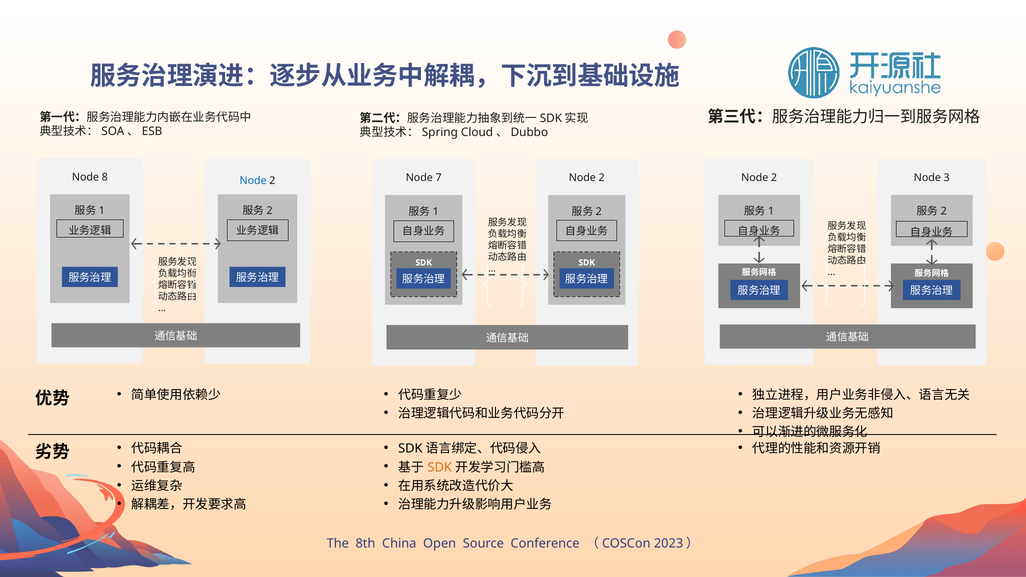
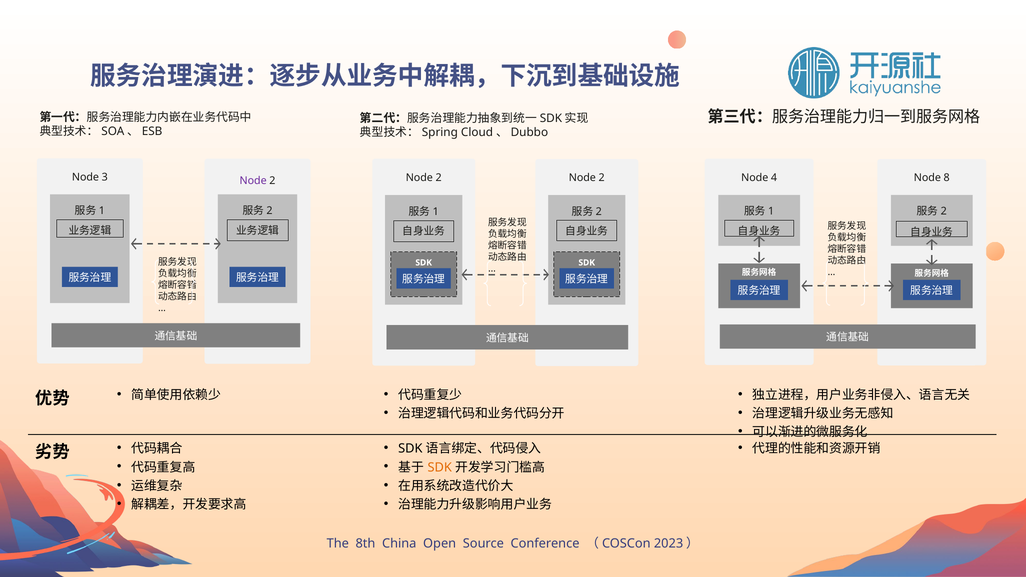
8: 8 -> 3 (105, 177)
7: 7 -> 2 (439, 178)
2: 2 -> 4 (774, 178)
3: 3 -> 8 (947, 178)
Node colour: blue -> purple (253, 181)
